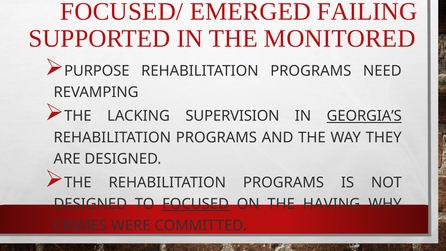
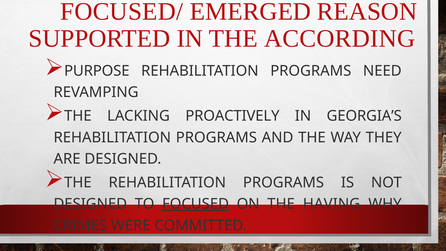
FAILING: FAILING -> REASON (367, 12)
MONITORED: MONITORED -> ACCORDING (340, 39)
SUPERVISION: SUPERVISION -> PROACTIVELY (232, 116)
GEORGIA’S underline: present -> none (364, 116)
